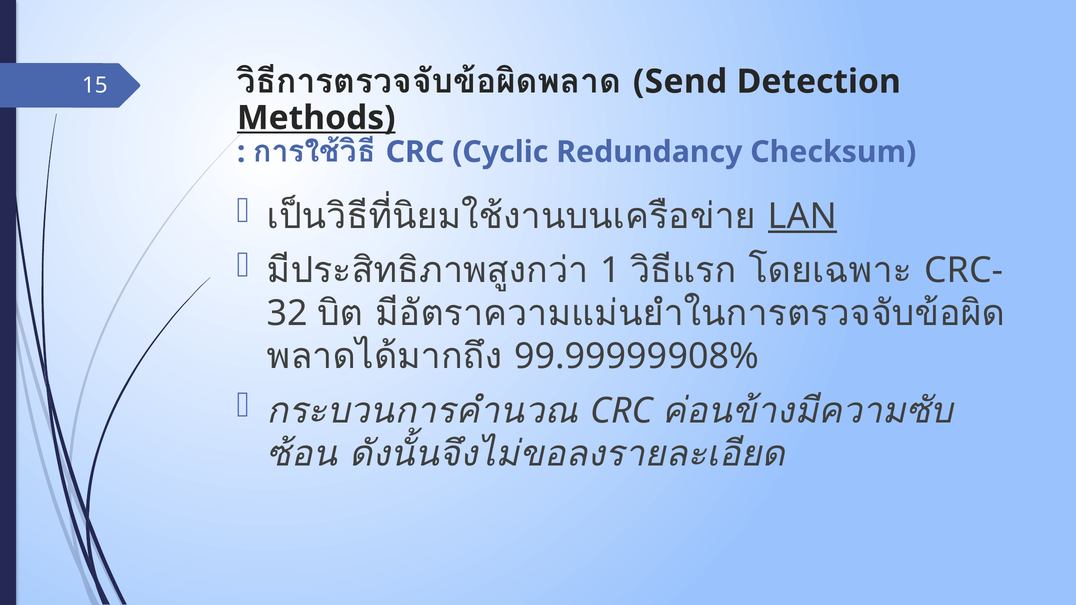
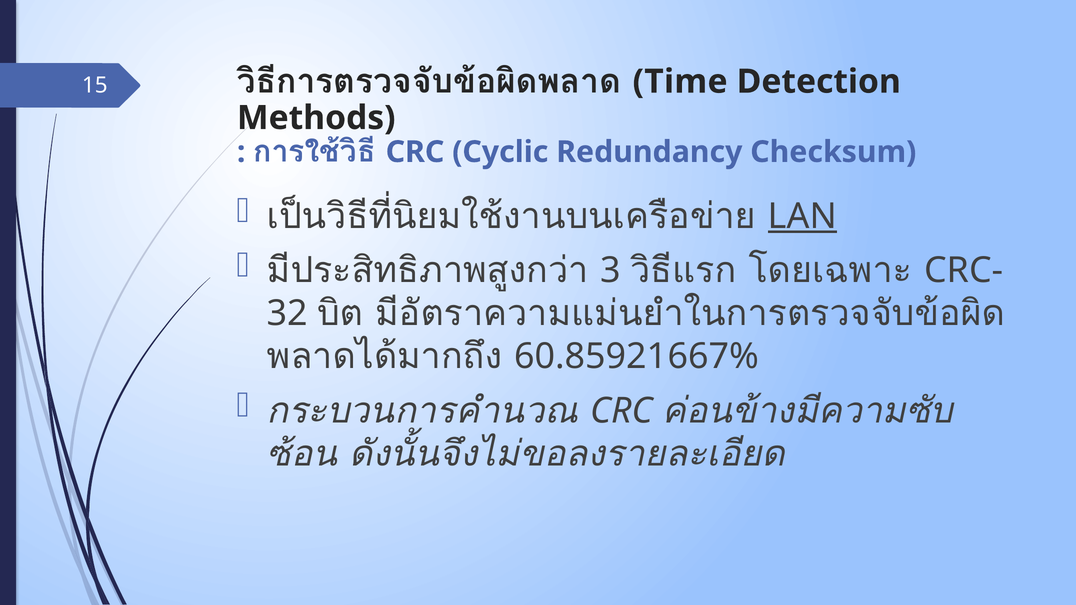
Send: Send -> Time (680, 82)
Methods underline: present -> none (316, 118)
1: 1 -> 3 (611, 271)
99.99999908%: 99.99999908% -> 60.85921667% (637, 357)
